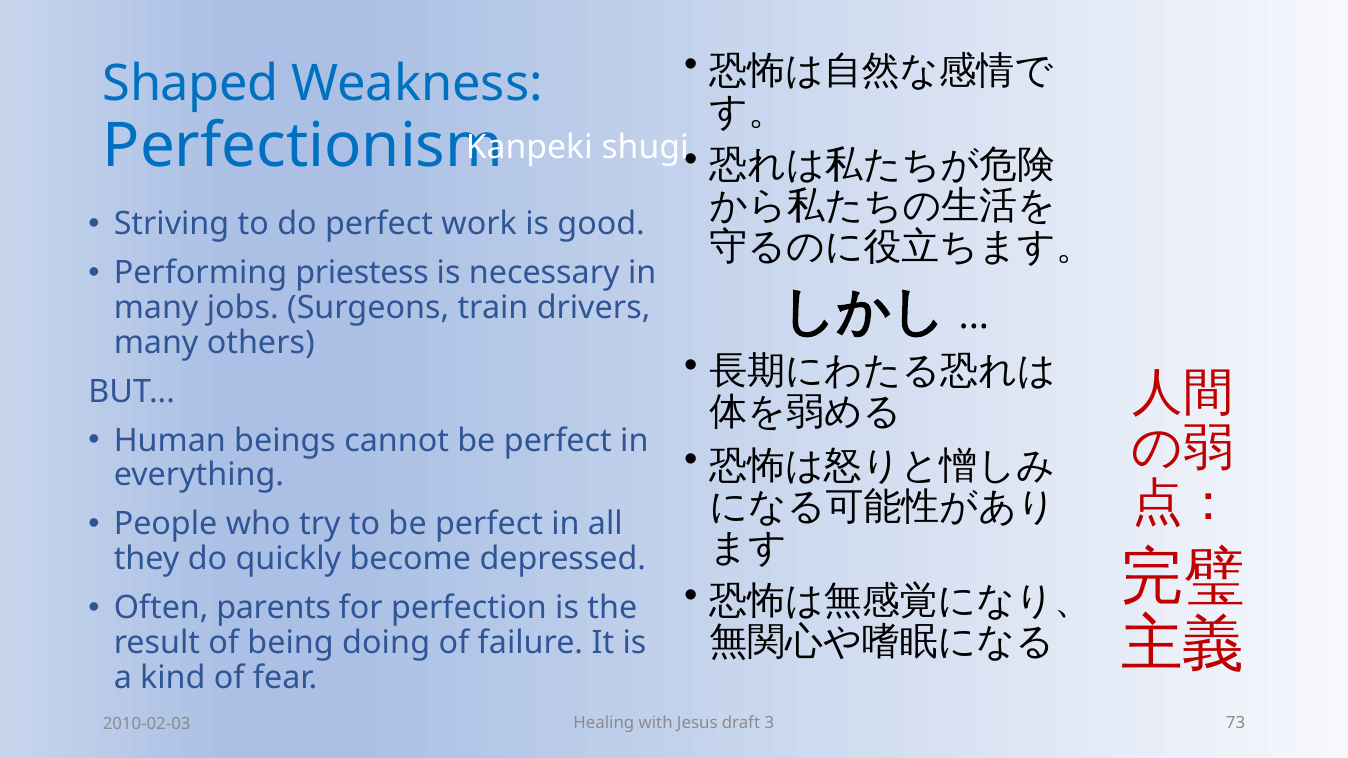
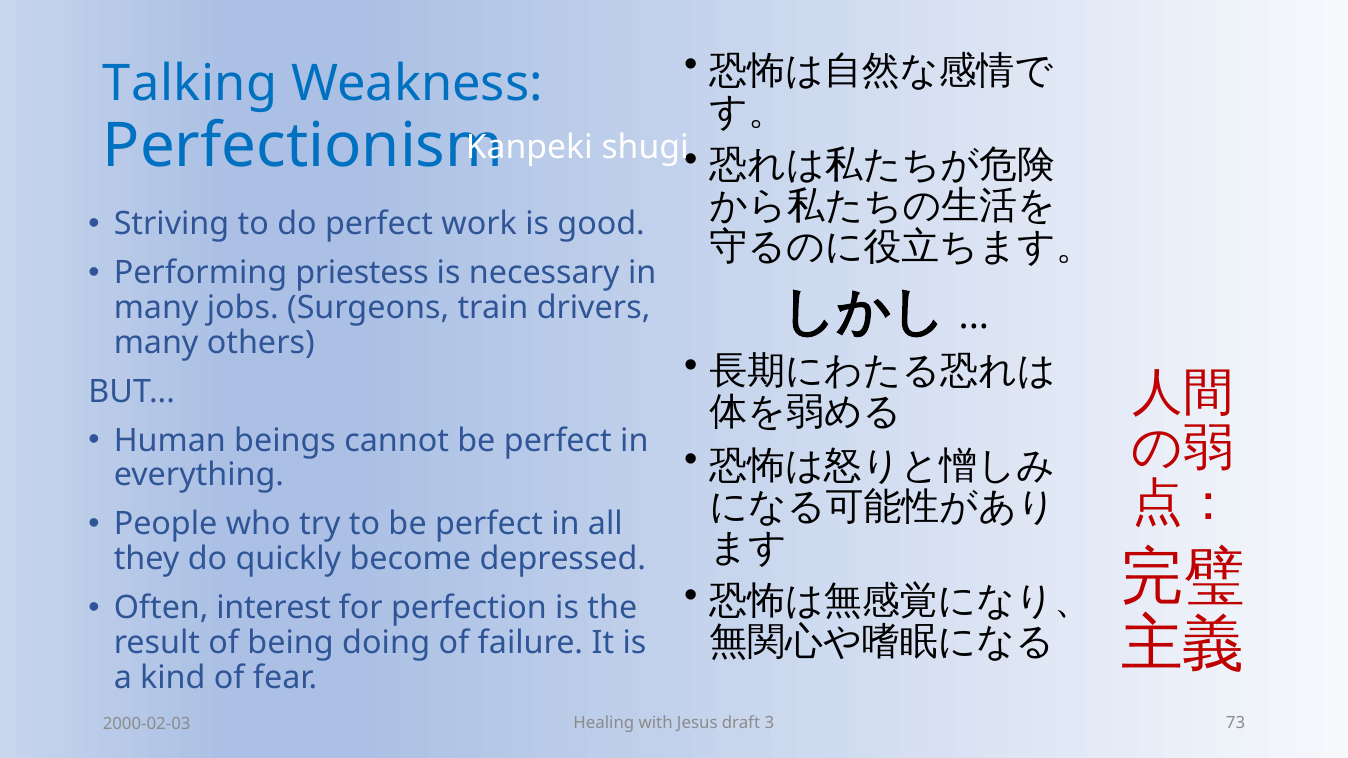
Shaped: Shaped -> Talking (190, 84)
parents: parents -> interest (274, 608)
2010-02-03: 2010-02-03 -> 2000-02-03 (147, 724)
